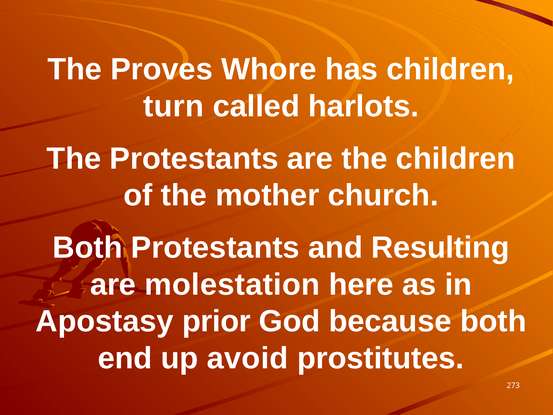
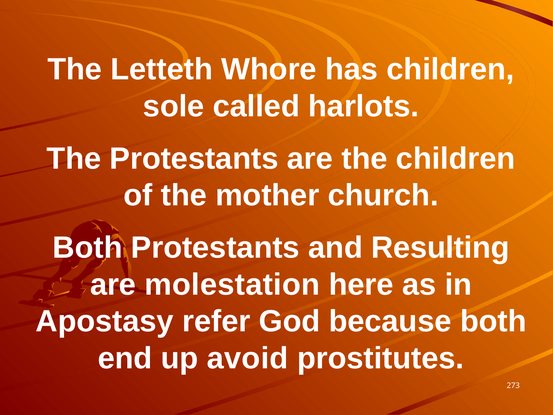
Proves: Proves -> Letteth (162, 69)
turn: turn -> sole (174, 106)
prior: prior -> refer (216, 321)
